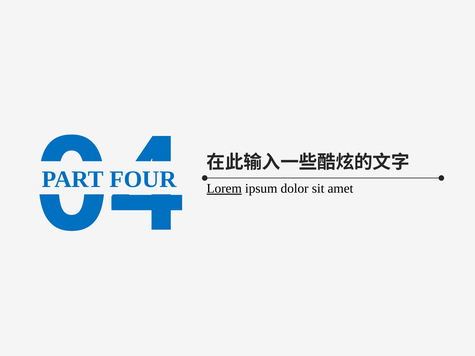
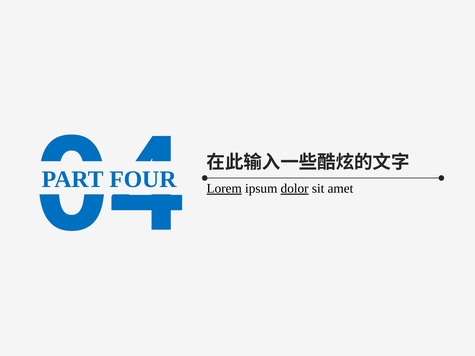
dolor underline: none -> present (295, 189)
